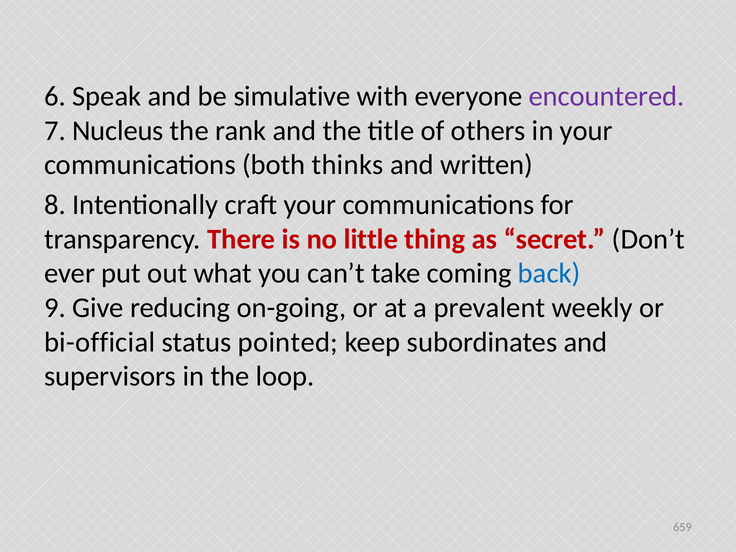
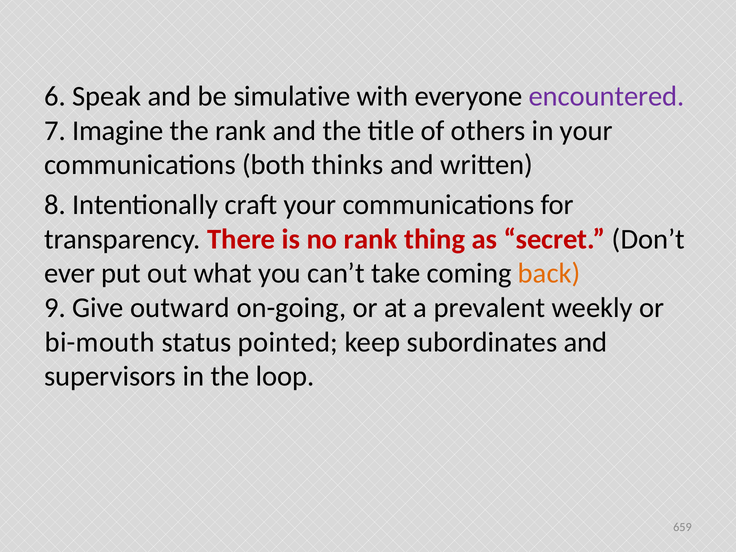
Nucleus: Nucleus -> Imagine (118, 131)
no little: little -> rank (371, 239)
back colour: blue -> orange (549, 274)
reducing: reducing -> outward (180, 308)
bi-official: bi-official -> bi-mouth (100, 342)
